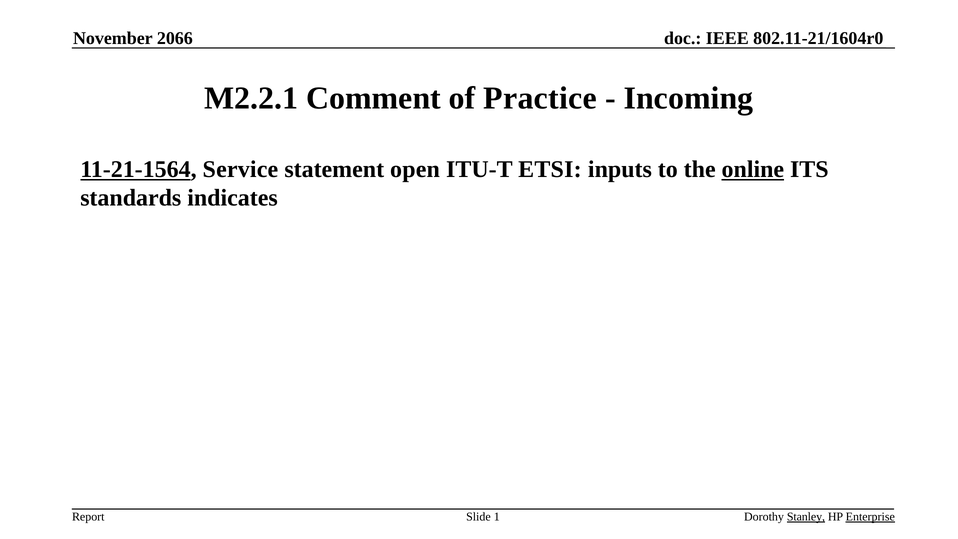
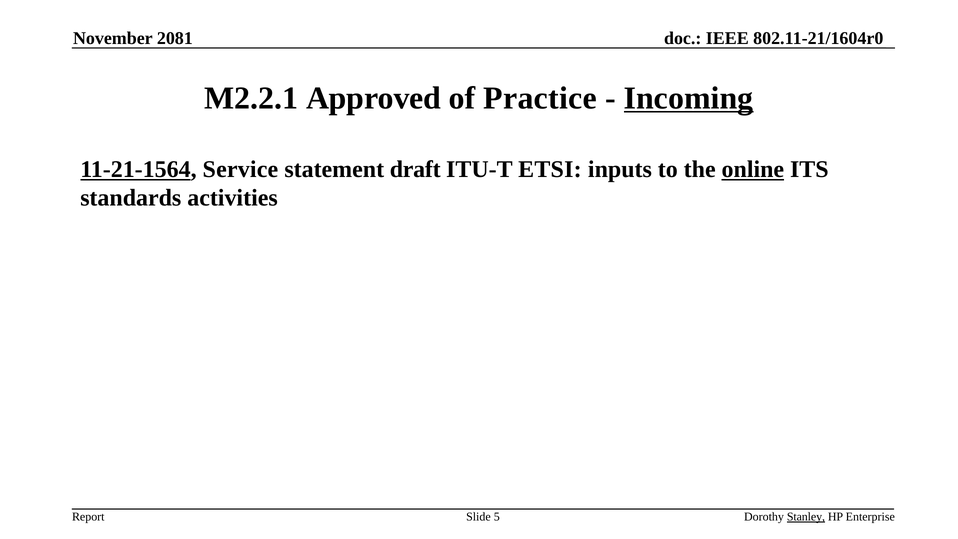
2066: 2066 -> 2081 (175, 38)
Comment: Comment -> Approved (374, 98)
Incoming underline: none -> present (689, 98)
open: open -> draft (415, 169)
indicates: indicates -> activities (232, 198)
1: 1 -> 5 (497, 517)
Enterprise underline: present -> none (870, 517)
